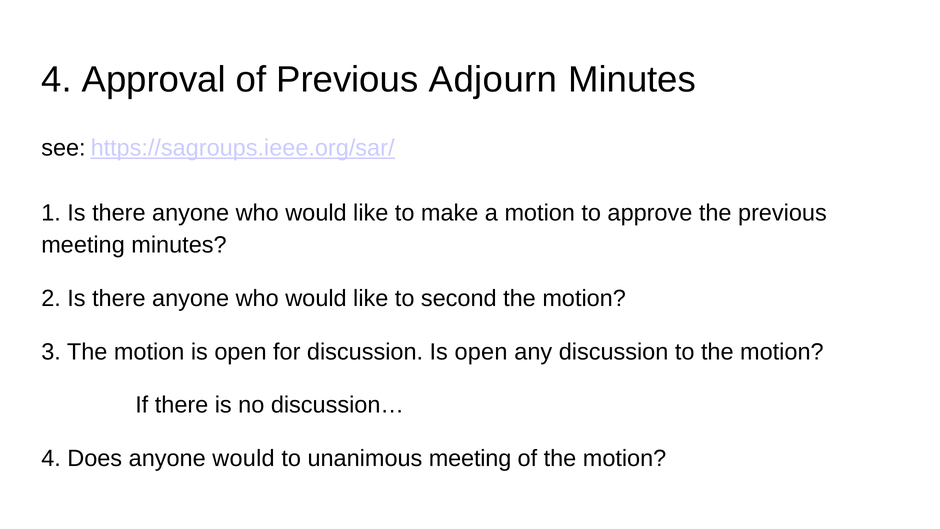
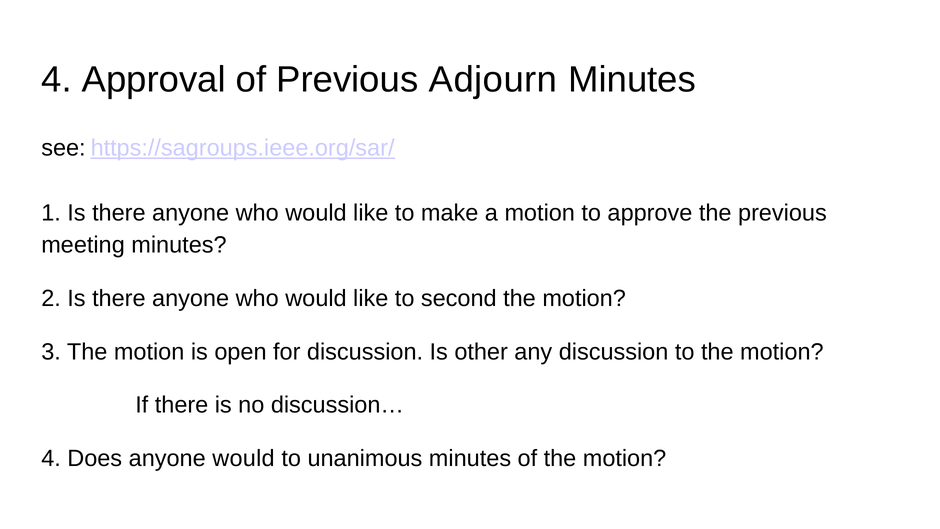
discussion Is open: open -> other (481, 352)
unanimous meeting: meeting -> minutes (470, 458)
